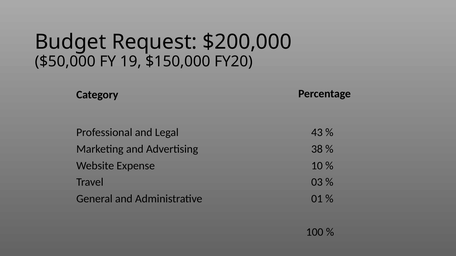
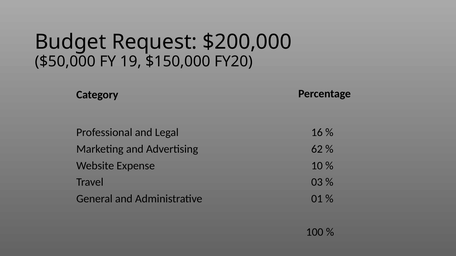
43: 43 -> 16 (317, 133)
38: 38 -> 62 (317, 149)
